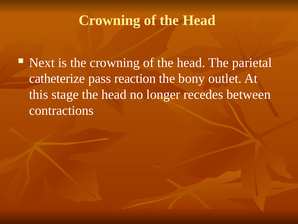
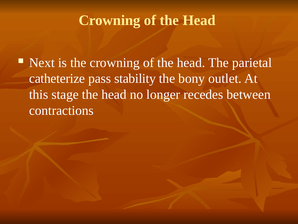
reaction: reaction -> stability (135, 78)
